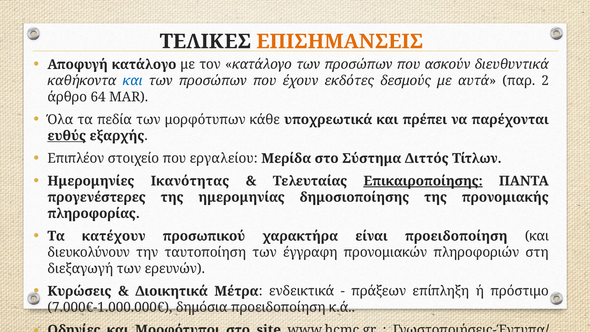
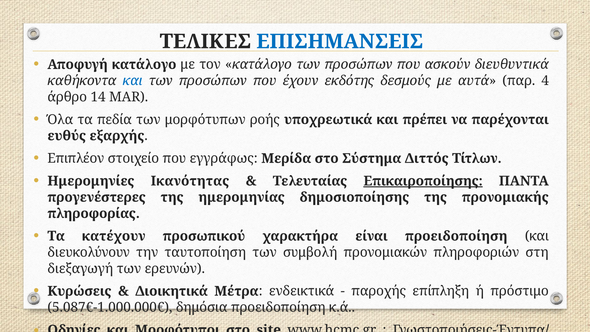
ΕΠΙΣΗΜΑΝΣΕΙΣ colour: orange -> blue (340, 42)
εκδότες: εκδότες -> εκδότης (349, 81)
2: 2 -> 4 (545, 81)
64: 64 -> 14 (98, 97)
κάθε: κάθε -> ροής (265, 120)
ευθύς underline: present -> none (67, 136)
εργαλείου: εργαλείου -> εγγράφως (224, 158)
έγγραφη: έγγραφη -> συμβολή (310, 252)
πράξεων: πράξεων -> παροχής (379, 291)
7.000€-1.000.000€: 7.000€-1.000.000€ -> 5.087€-1.000.000€ (110, 307)
